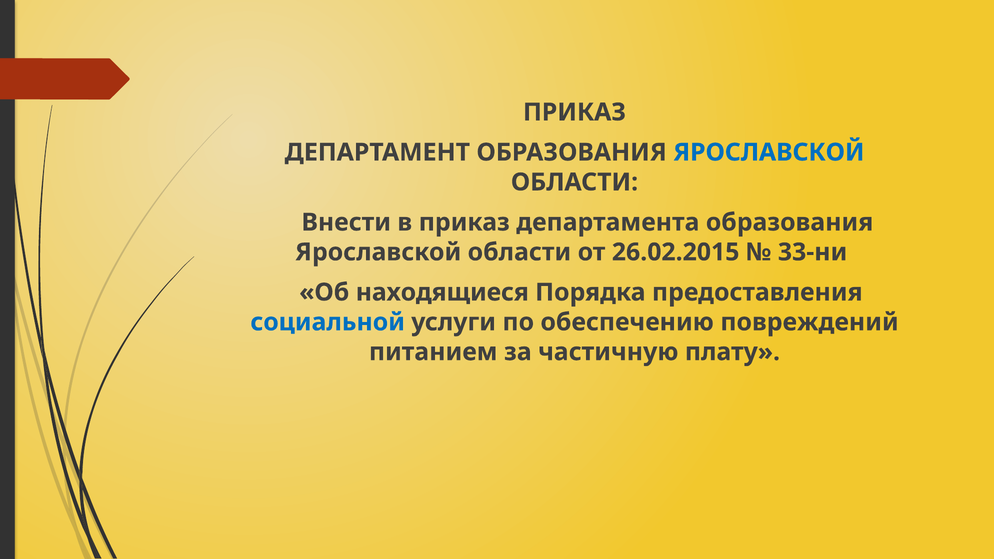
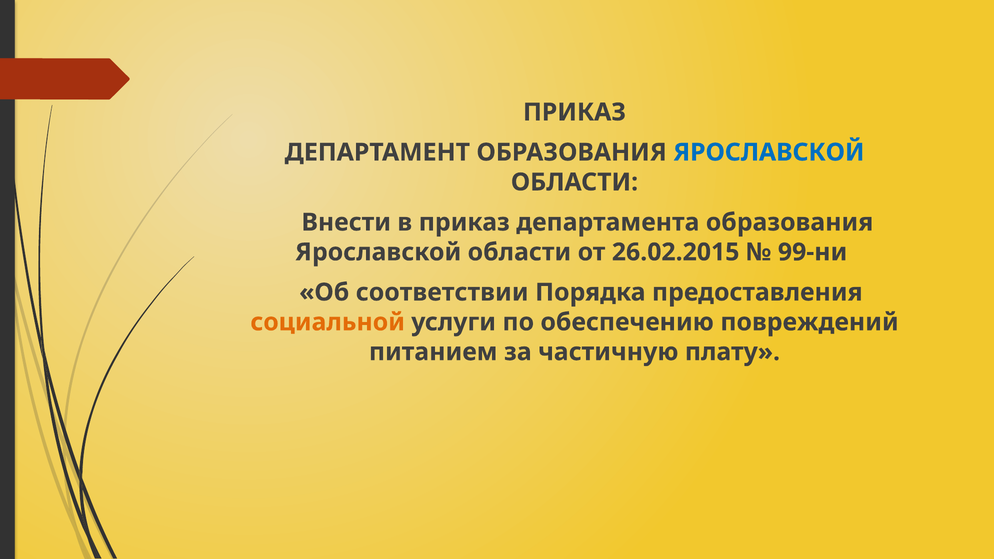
33-ни: 33-ни -> 99-ни (813, 252)
находящиеся: находящиеся -> соответствии (442, 292)
социальной colour: blue -> orange (328, 322)
